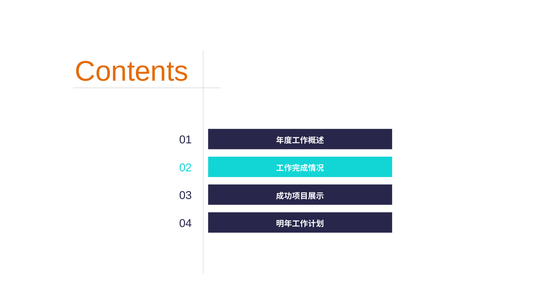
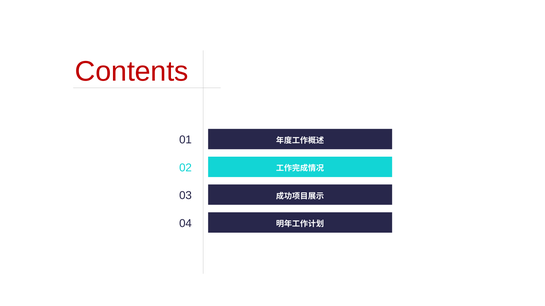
Contents colour: orange -> red (132, 72)
